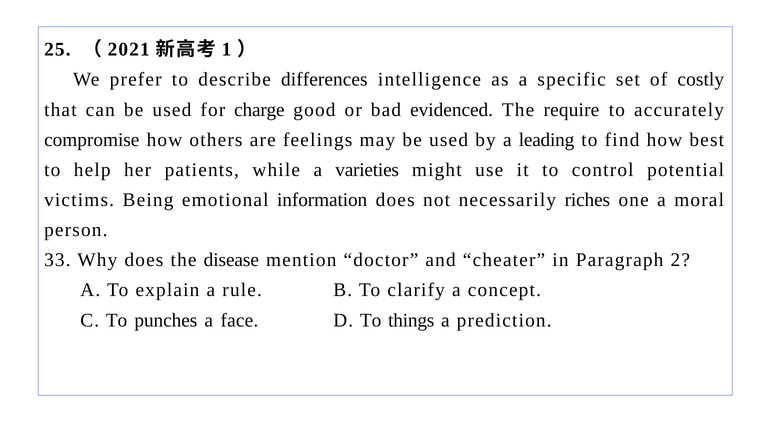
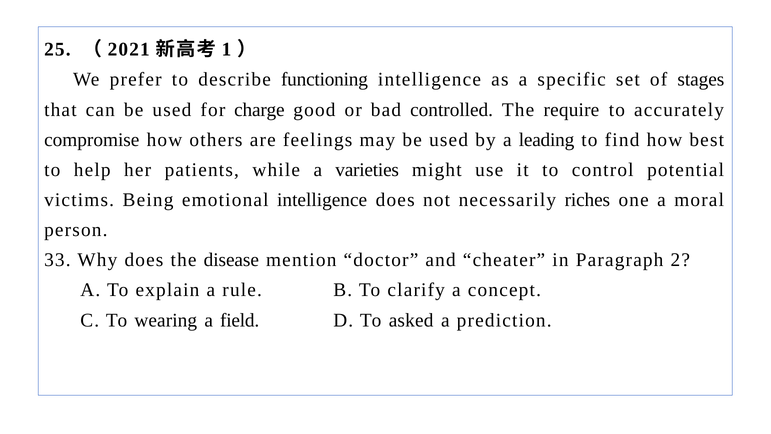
differences: differences -> functioning (324, 80)
costly: costly -> stages (701, 80)
evidenced: evidenced -> controlled (452, 110)
emotional information: information -> intelligence (322, 200)
punches: punches -> wearing (166, 320)
face: face -> field (240, 320)
things: things -> asked (411, 320)
